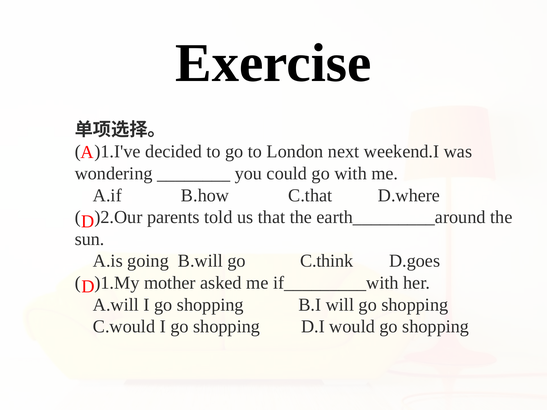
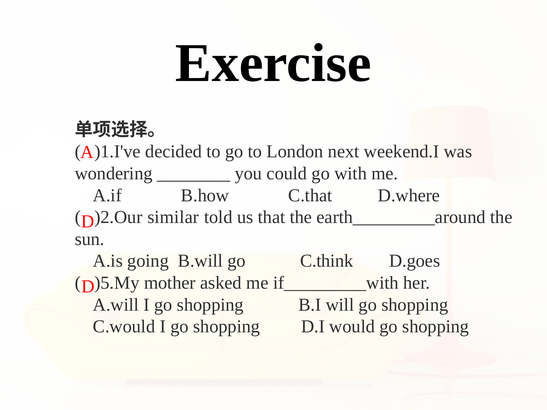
parents: parents -> similar (173, 217)
)1.My: )1.My -> )5.My (117, 283)
